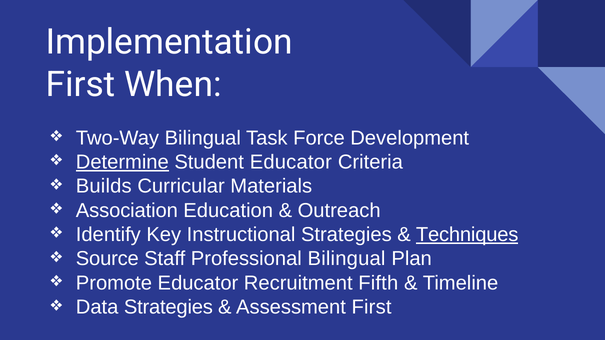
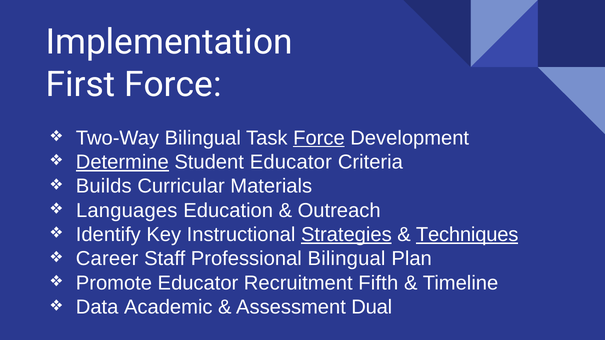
First When: When -> Force (173, 85)
Force underline: none -> present (319, 138)
Association: Association -> Languages (127, 211)
Strategies underline: none -> present (346, 235)
Source: Source -> Career (107, 259)
Data Strategies: Strategies -> Academic (168, 307)
Assessment First: First -> Dual (372, 307)
